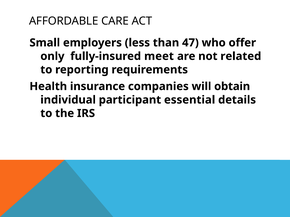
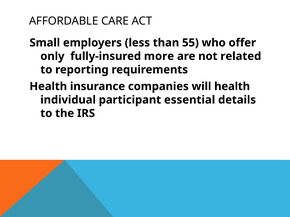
47: 47 -> 55 (190, 43)
meet: meet -> more (159, 56)
will obtain: obtain -> health (232, 87)
